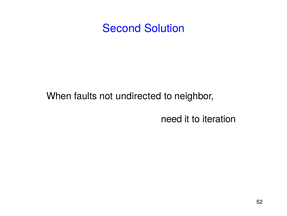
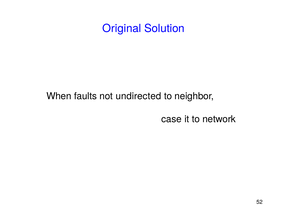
Second: Second -> Original (122, 28)
need: need -> case (171, 119)
iteration: iteration -> network (219, 119)
